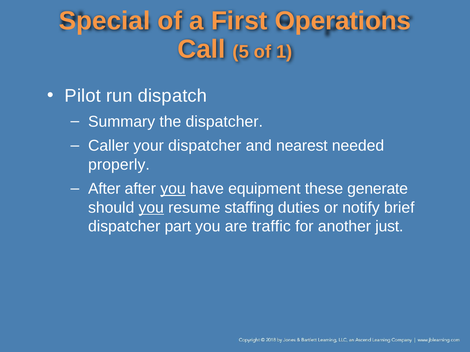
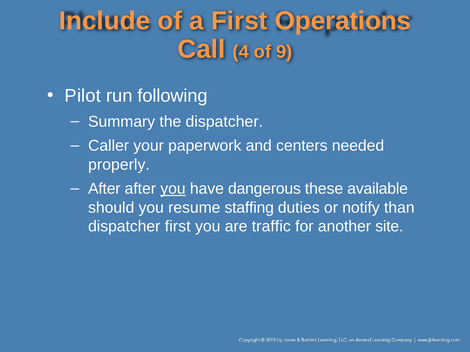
Special: Special -> Include (105, 21)
5: 5 -> 4 (241, 52)
1: 1 -> 9 (284, 52)
dispatch: dispatch -> following (173, 96)
your dispatcher: dispatcher -> paperwork (205, 146)
nearest: nearest -> centers (302, 146)
equipment: equipment -> dangerous (264, 189)
generate: generate -> available (378, 189)
you underline: present -> none (151, 208)
brief: brief -> than (399, 208)
dispatcher part: part -> first (178, 227)
just: just -> site (389, 227)
